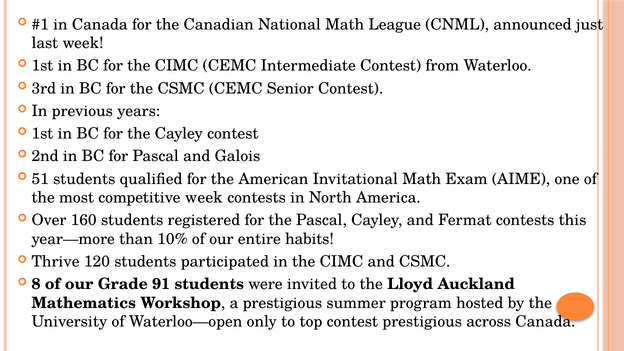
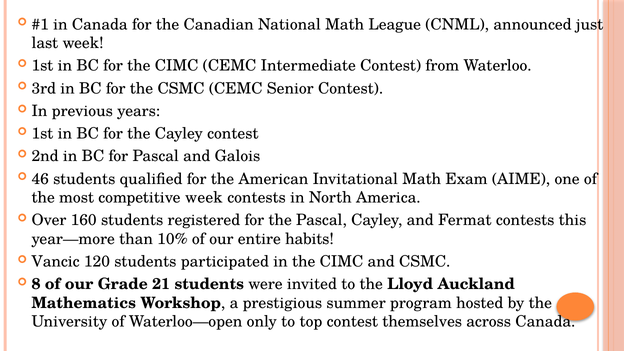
51: 51 -> 46 (40, 179)
Thrive: Thrive -> Vancic (56, 262)
91: 91 -> 21 (161, 284)
contest prestigious: prestigious -> themselves (422, 322)
